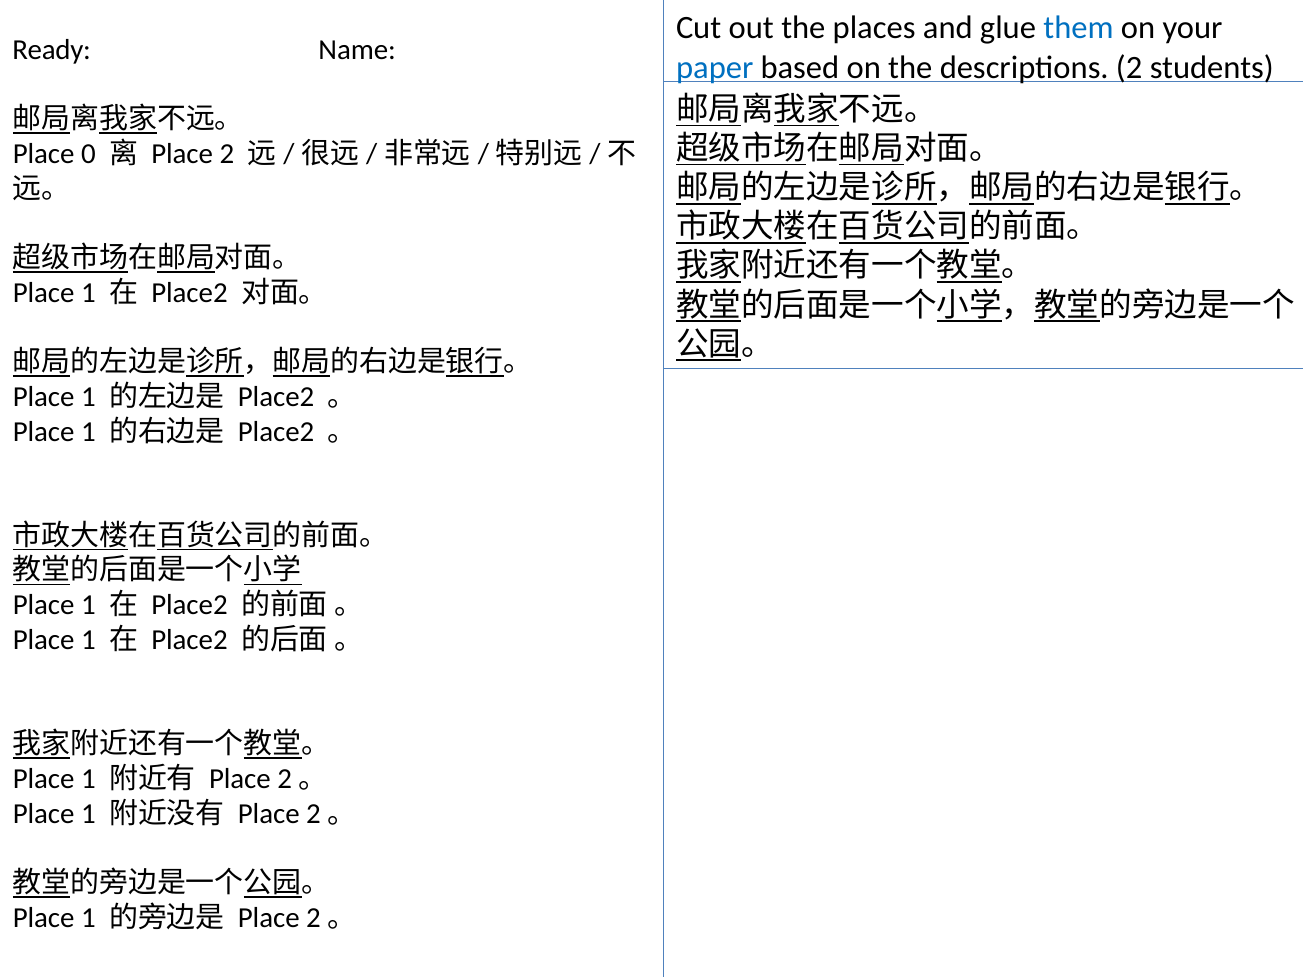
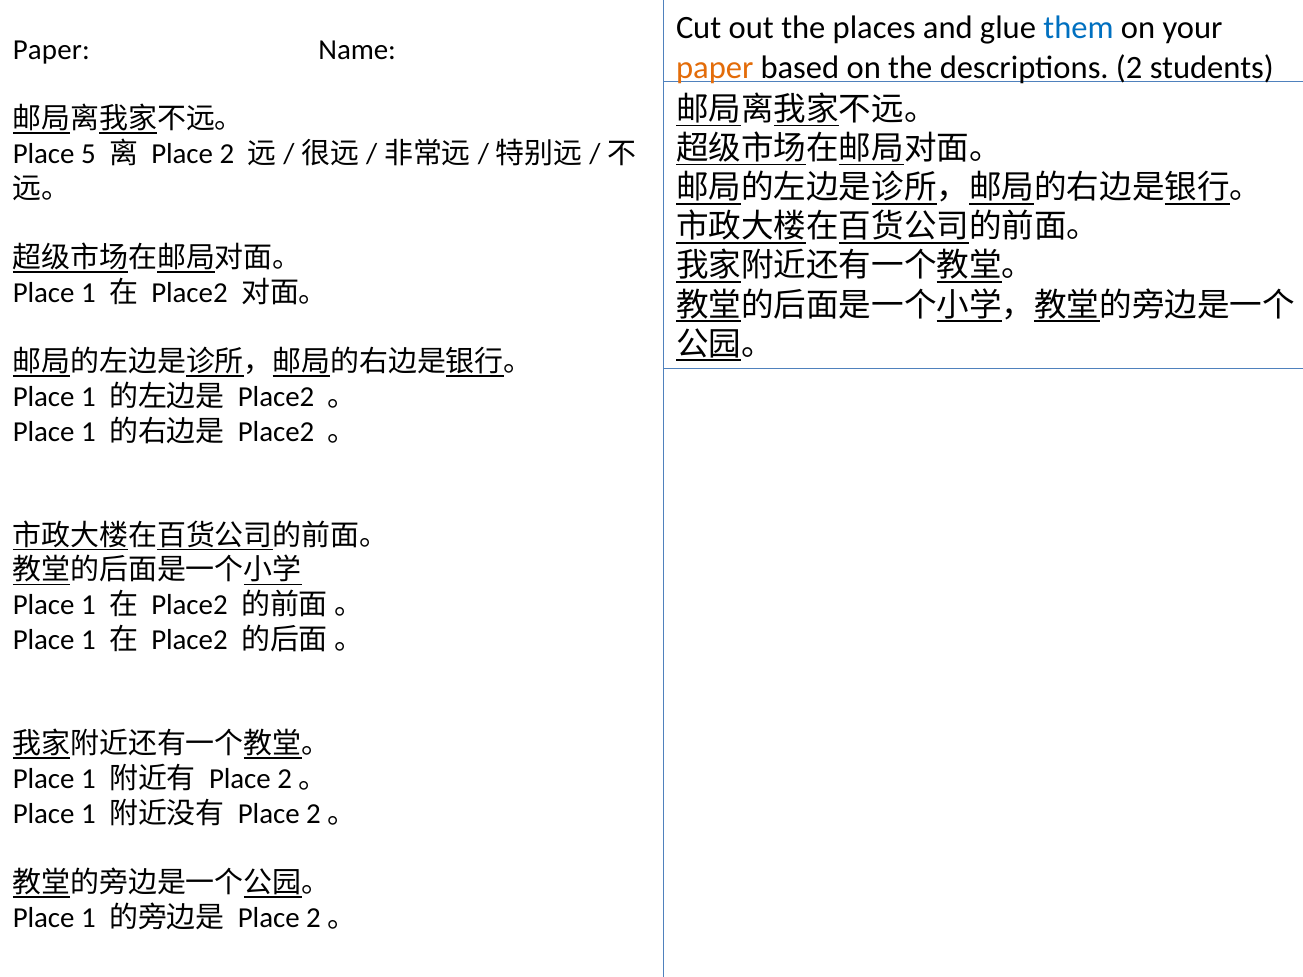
Ready: Ready -> Paper (51, 50)
paper colour: blue -> orange (715, 67)
0: 0 -> 5 (88, 154)
